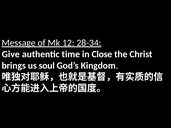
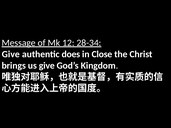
time: time -> does (71, 54)
us soul: soul -> give (47, 66)
